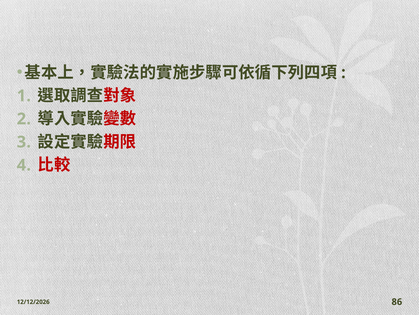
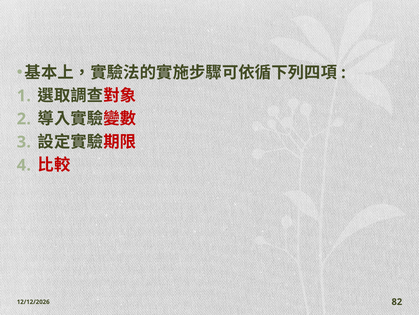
86: 86 -> 82 (397, 301)
